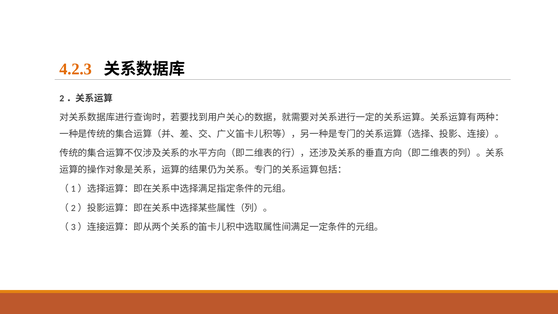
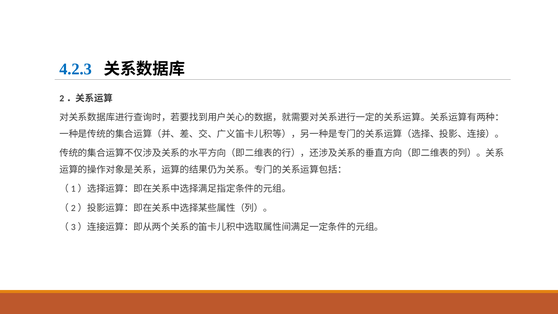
4.2.3 colour: orange -> blue (76, 69)
